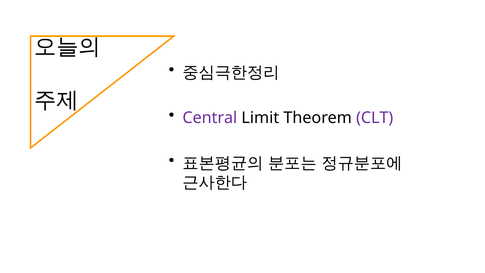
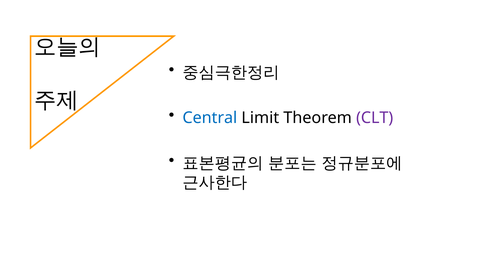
Central colour: purple -> blue (210, 118)
